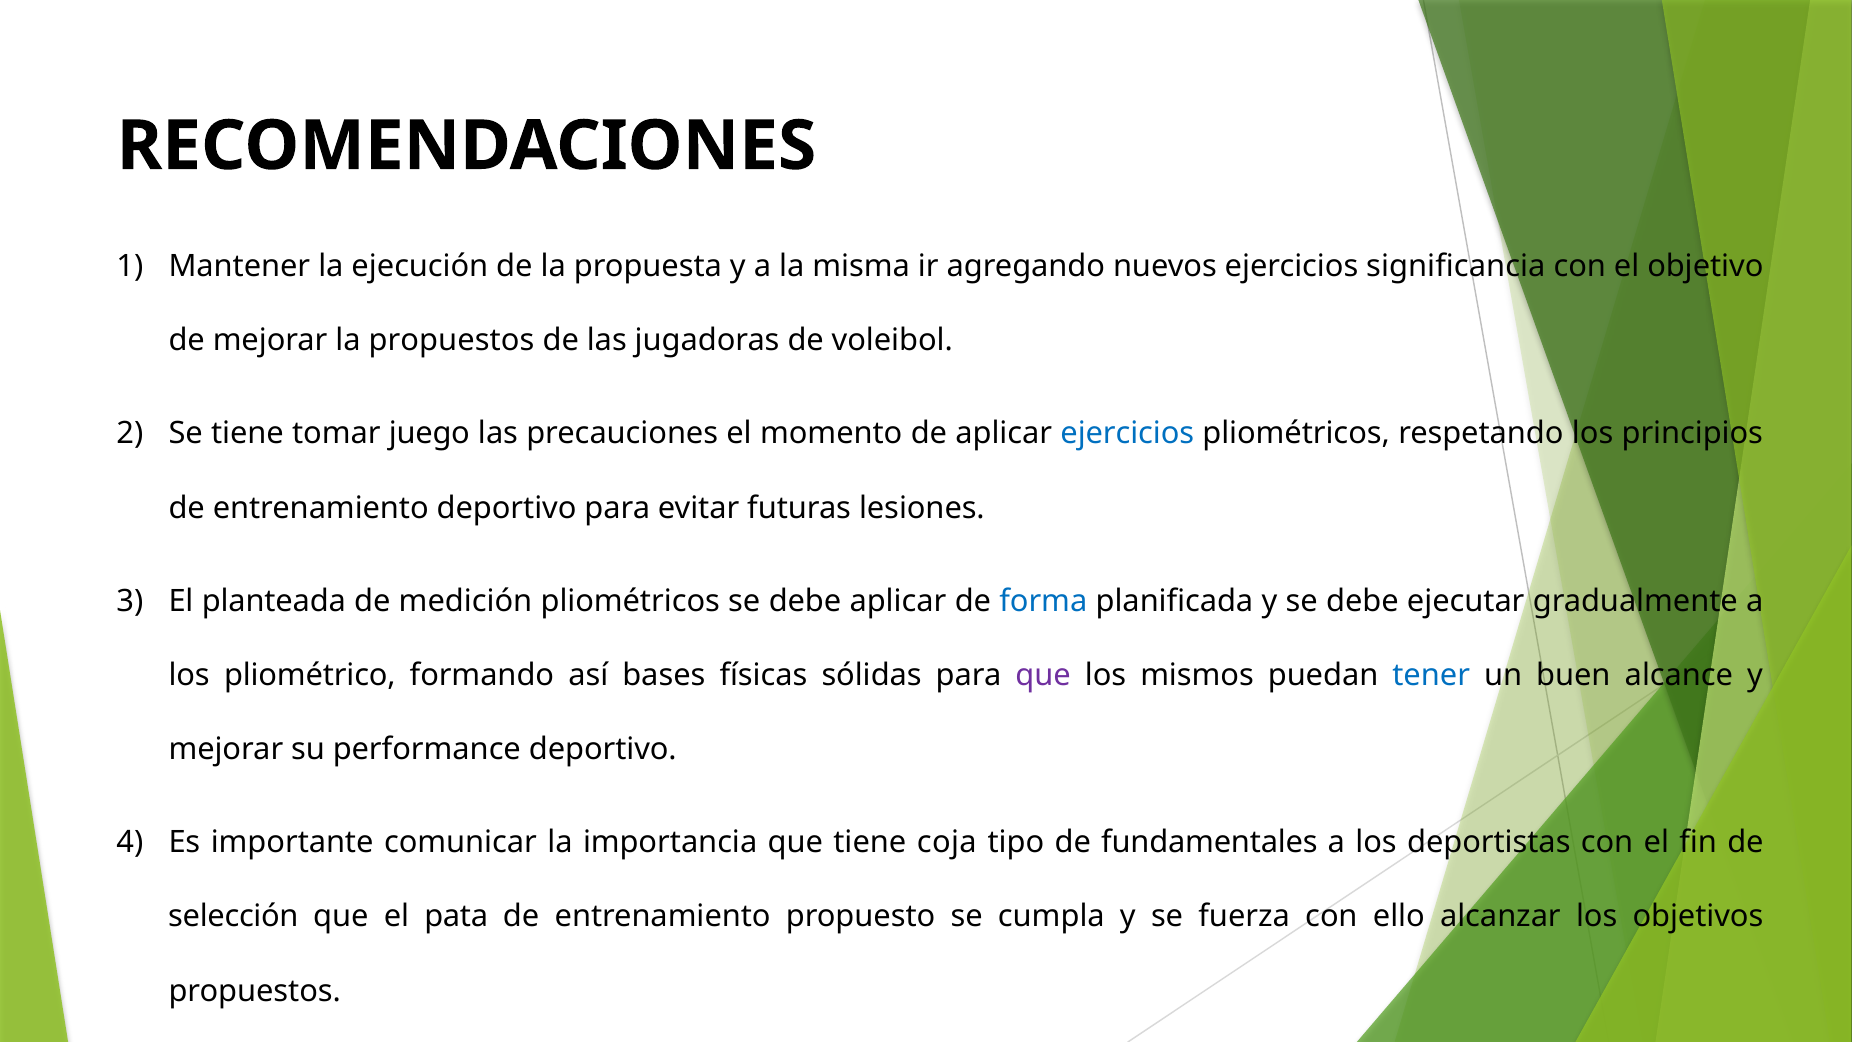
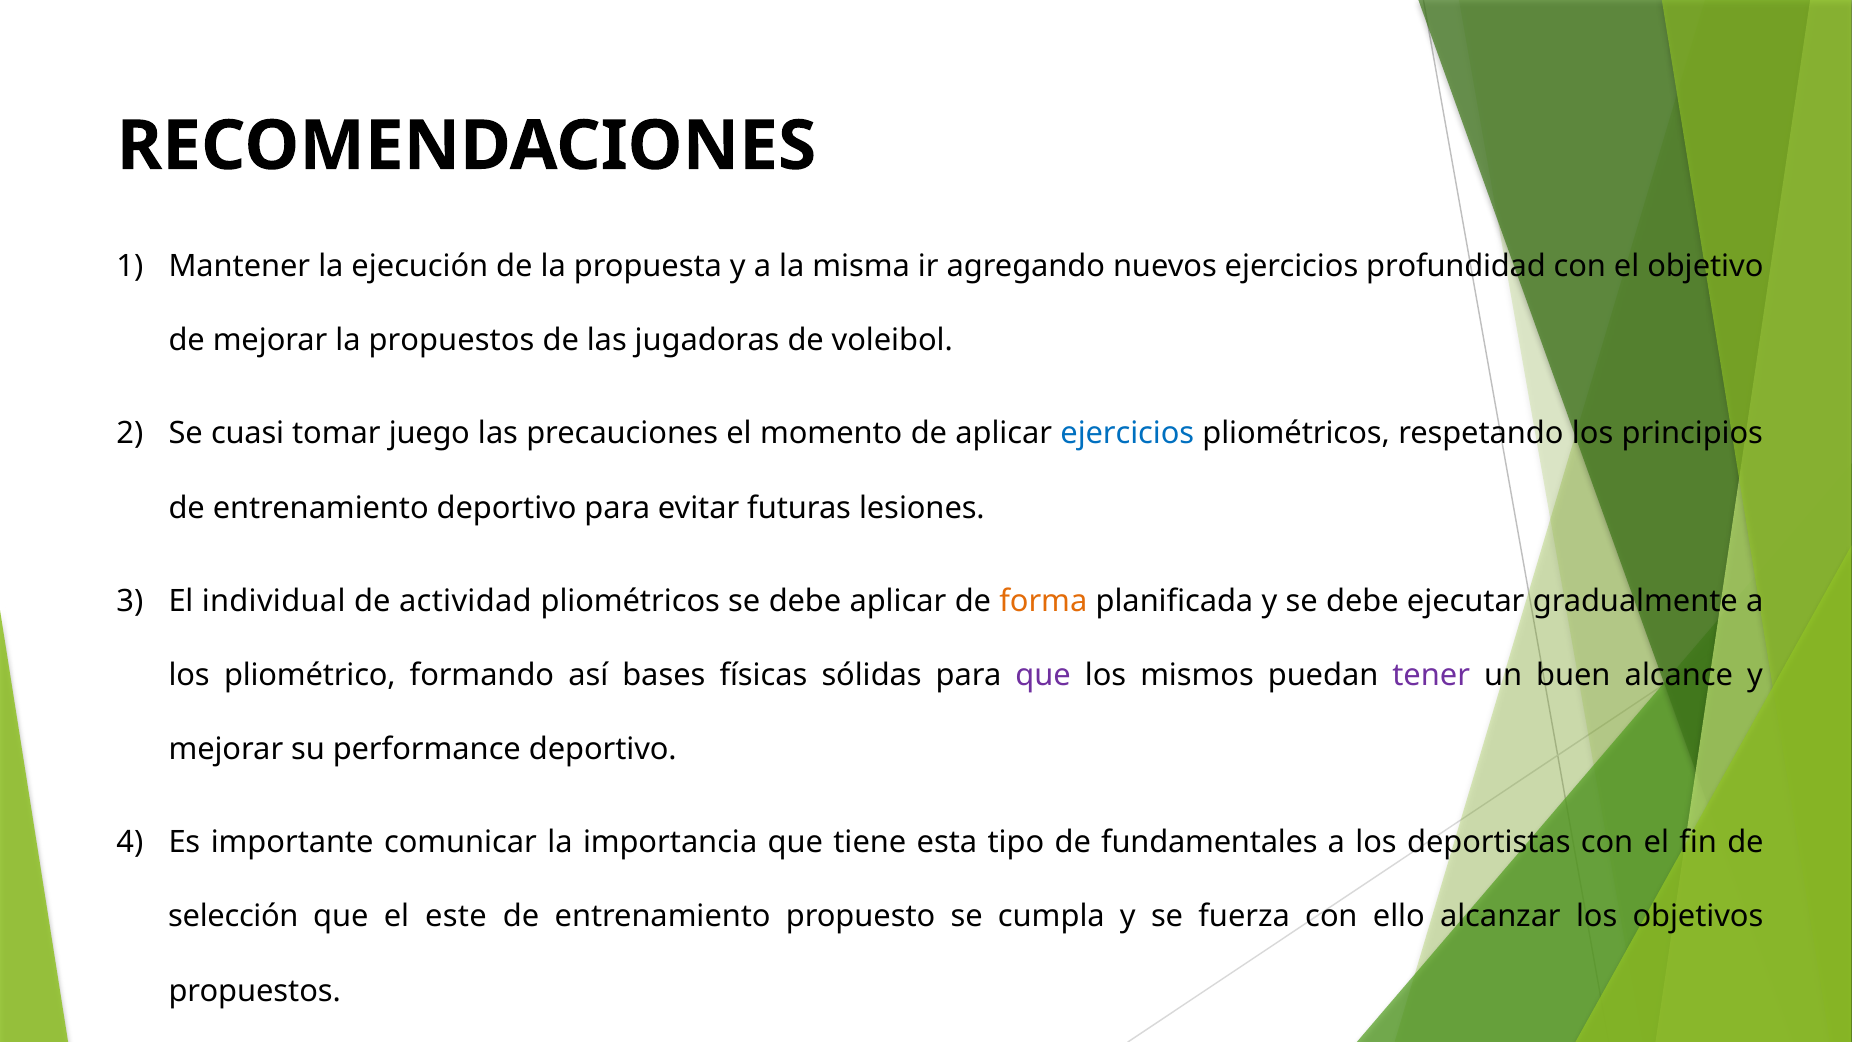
significancia: significancia -> profundidad (1456, 266)
Se tiene: tiene -> cuasi (248, 434)
planteada: planteada -> individual (274, 601)
medición: medición -> actividad (465, 601)
forma colour: blue -> orange (1043, 601)
tener colour: blue -> purple (1431, 675)
coja: coja -> esta (947, 843)
pata: pata -> este (456, 917)
